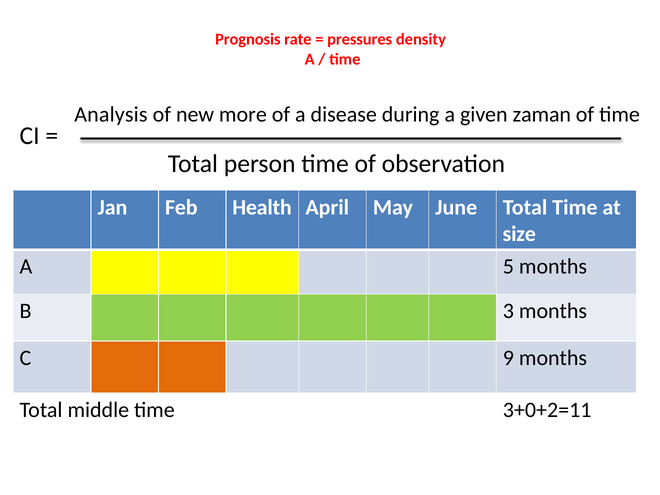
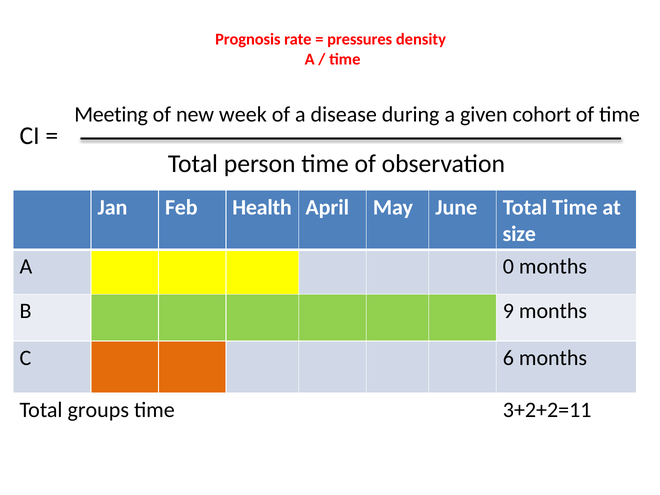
Analysis: Analysis -> Meeting (111, 115)
more: more -> week (243, 115)
zaman: zaman -> cohort (542, 115)
5: 5 -> 0 (508, 267)
3: 3 -> 9 (508, 311)
9: 9 -> 6 (508, 358)
middle: middle -> groups (98, 410)
3+0+2=11: 3+0+2=11 -> 3+2+2=11 (547, 410)
